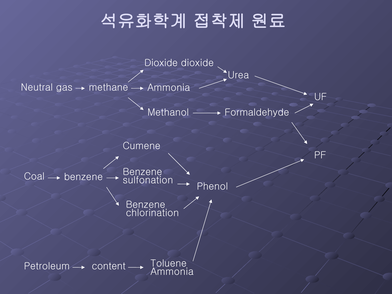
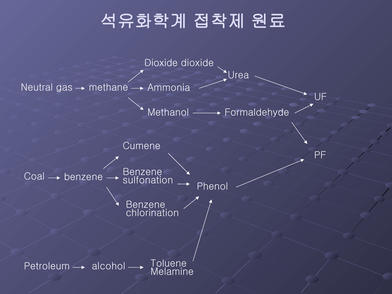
content: content -> alcohol (109, 266)
Ammonia: Ammonia -> Melamine (172, 272)
